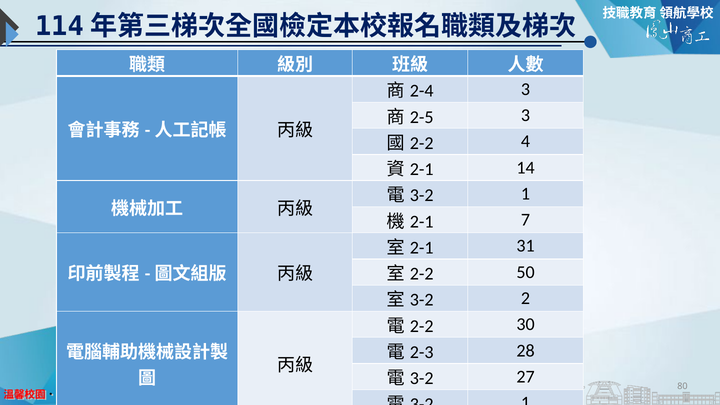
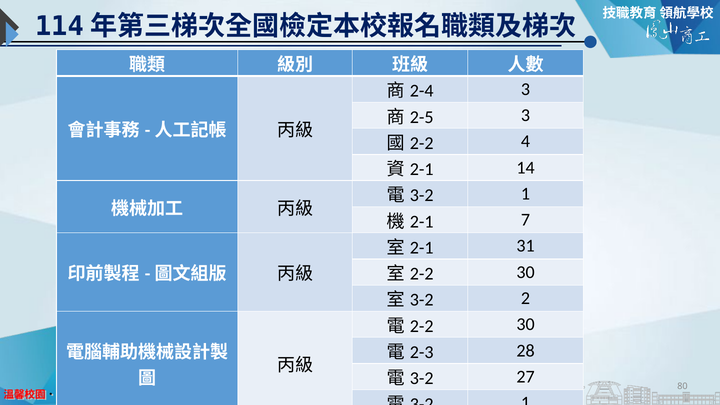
50: 50 -> 30 (526, 272)
